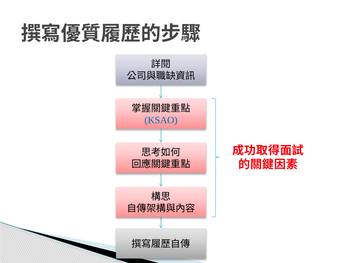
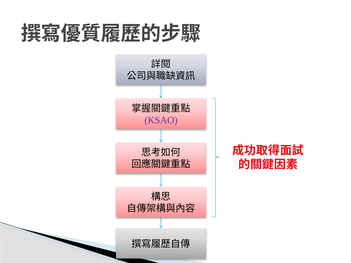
KSAO colour: blue -> purple (161, 120)
